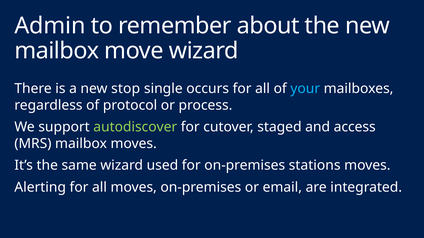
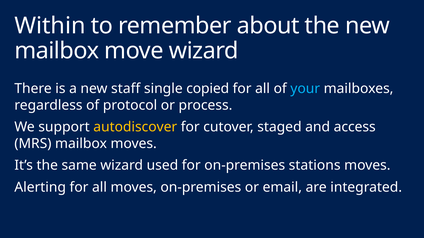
Admin: Admin -> Within (50, 26)
stop: stop -> staff (126, 89)
occurs: occurs -> copied (208, 89)
autodiscover colour: light green -> yellow (135, 127)
